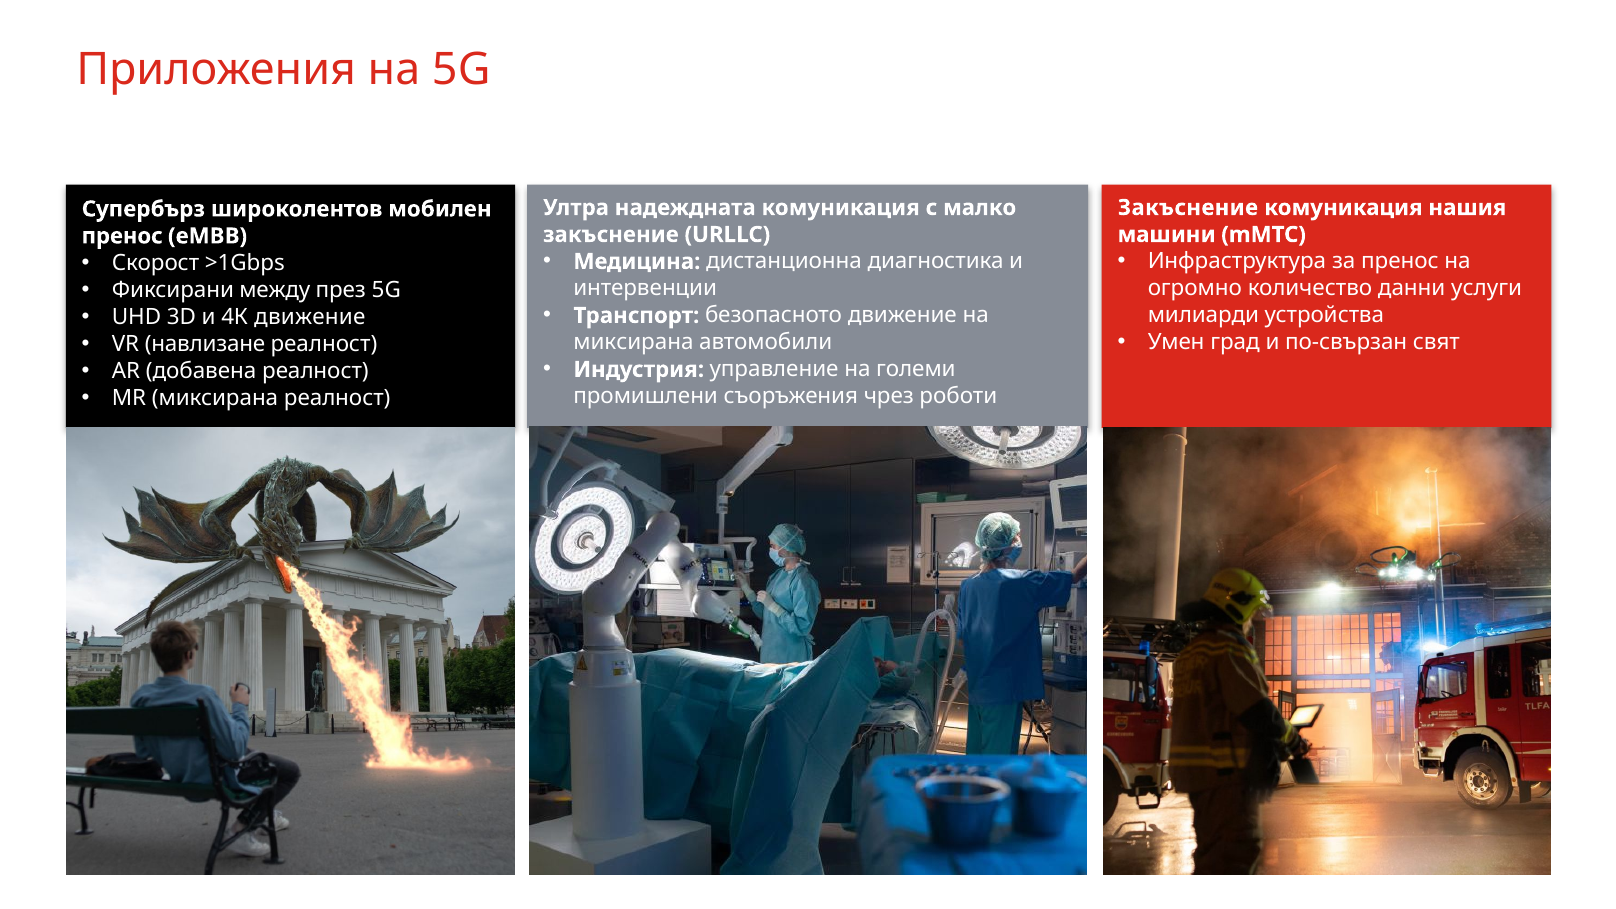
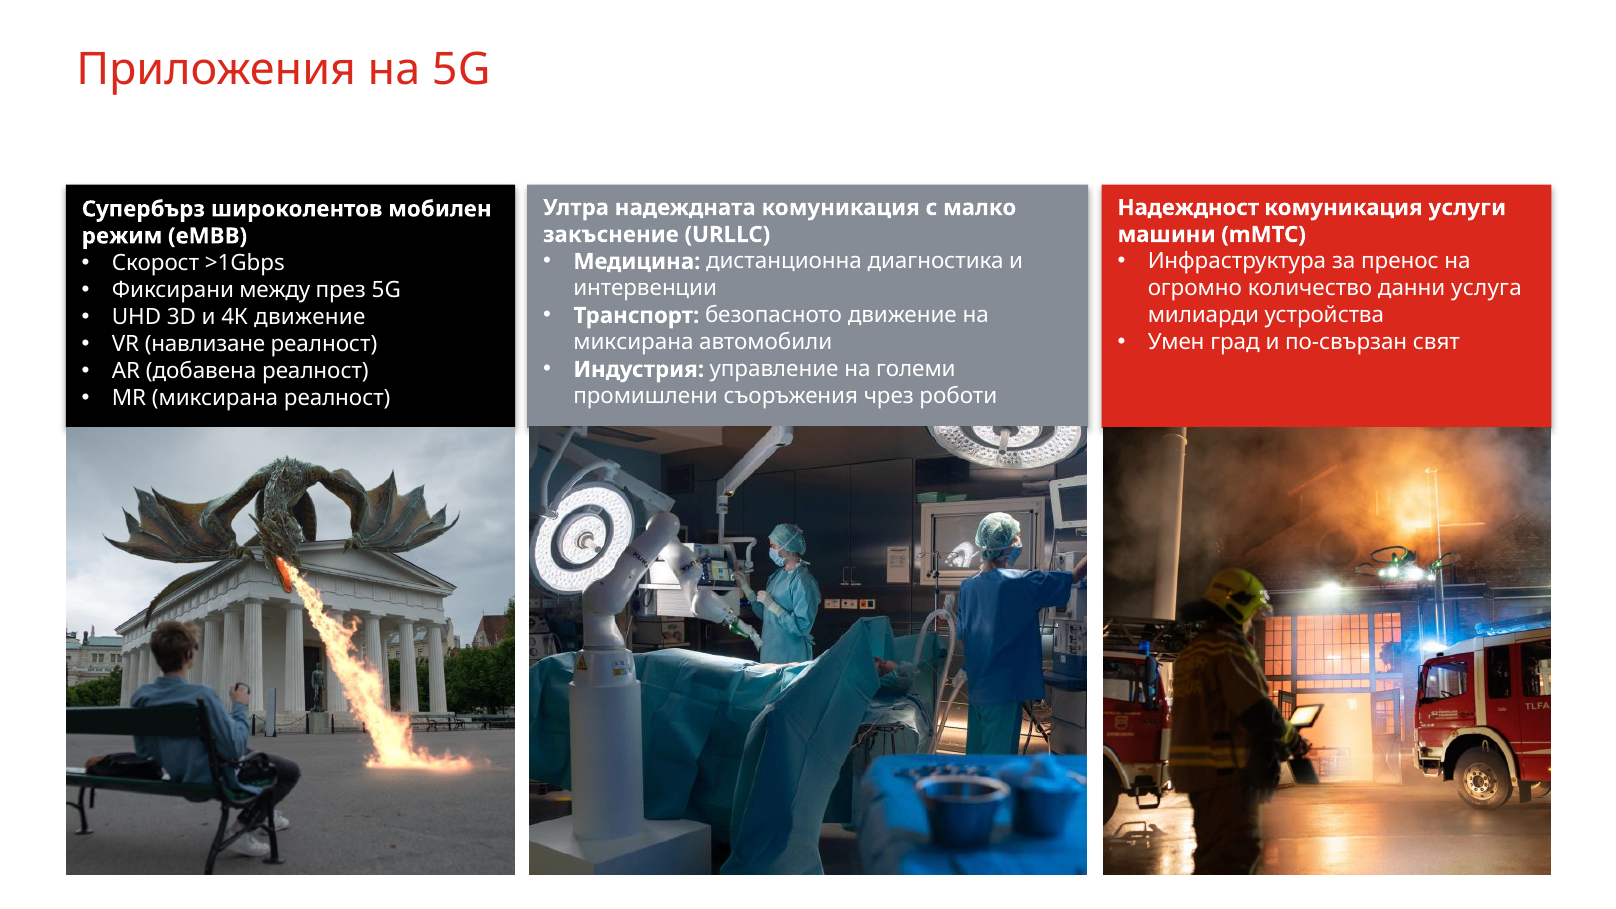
Закъснение: Закъснение -> Надеждност (1188, 208)
нашия: нашия -> услуги (1467, 208)
пренос: пренос -> режим (122, 236)
услуги: услуги -> услуга (1486, 289)
